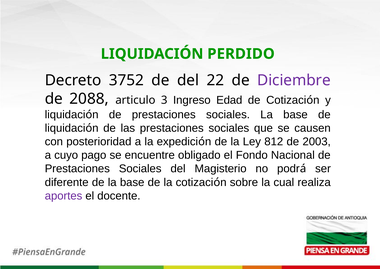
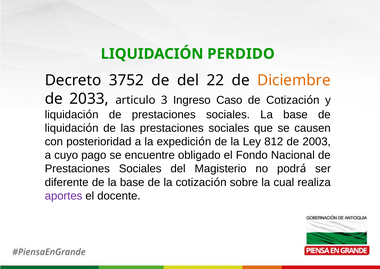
Diciembre colour: purple -> orange (294, 80)
2088: 2088 -> 2033 (89, 99)
Edad: Edad -> Caso (229, 100)
